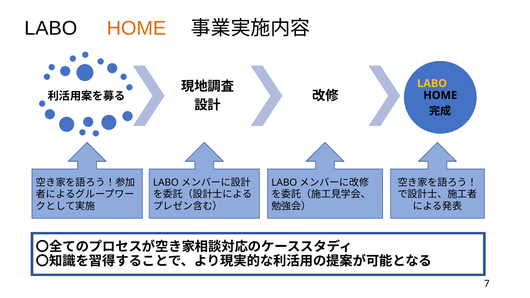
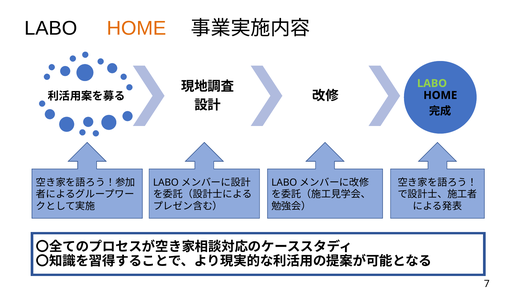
LABO colour: yellow -> light green (432, 83)
